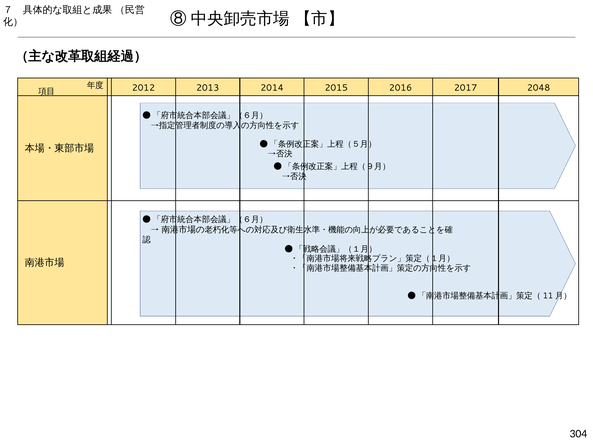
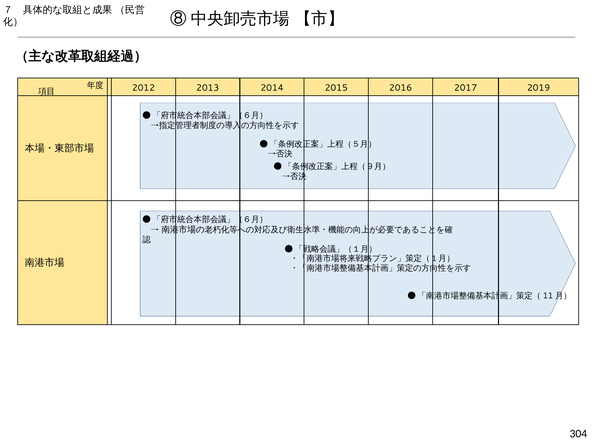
2048: 2048 -> 2019 (539, 88)
